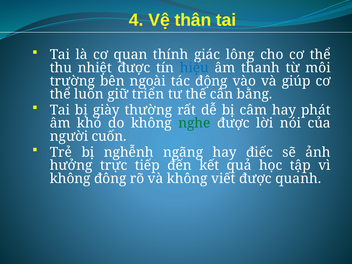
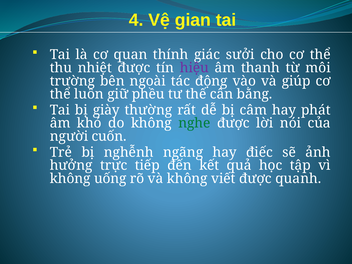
thân: thân -> gian (193, 20)
lông: lông -> sưởi (240, 55)
hiệu colour: blue -> purple (194, 68)
triển: triển -> phều (148, 94)
đông: đông -> uống (110, 179)
